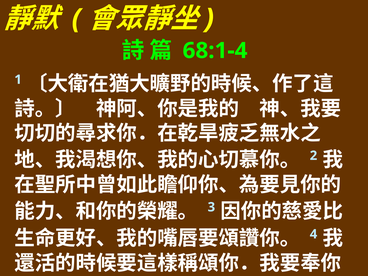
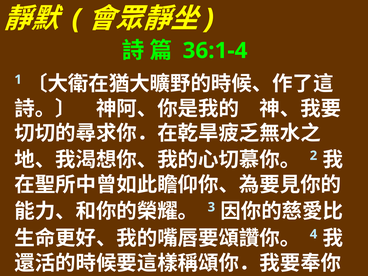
68:1-4: 68:1-4 -> 36:1-4 (215, 51)
